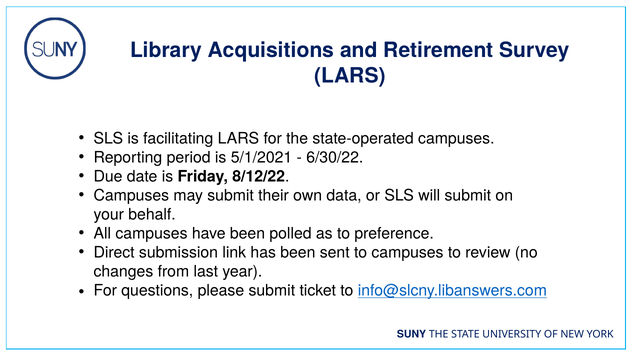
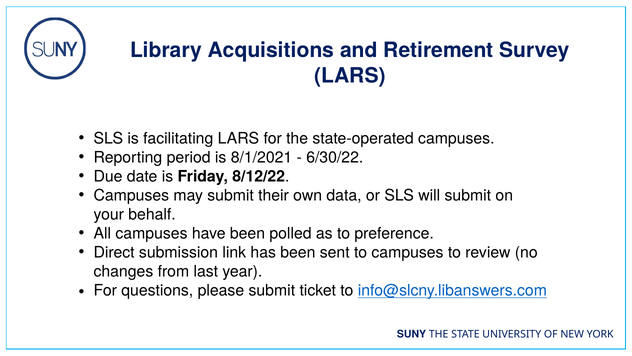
5/1/2021: 5/1/2021 -> 8/1/2021 (262, 157)
